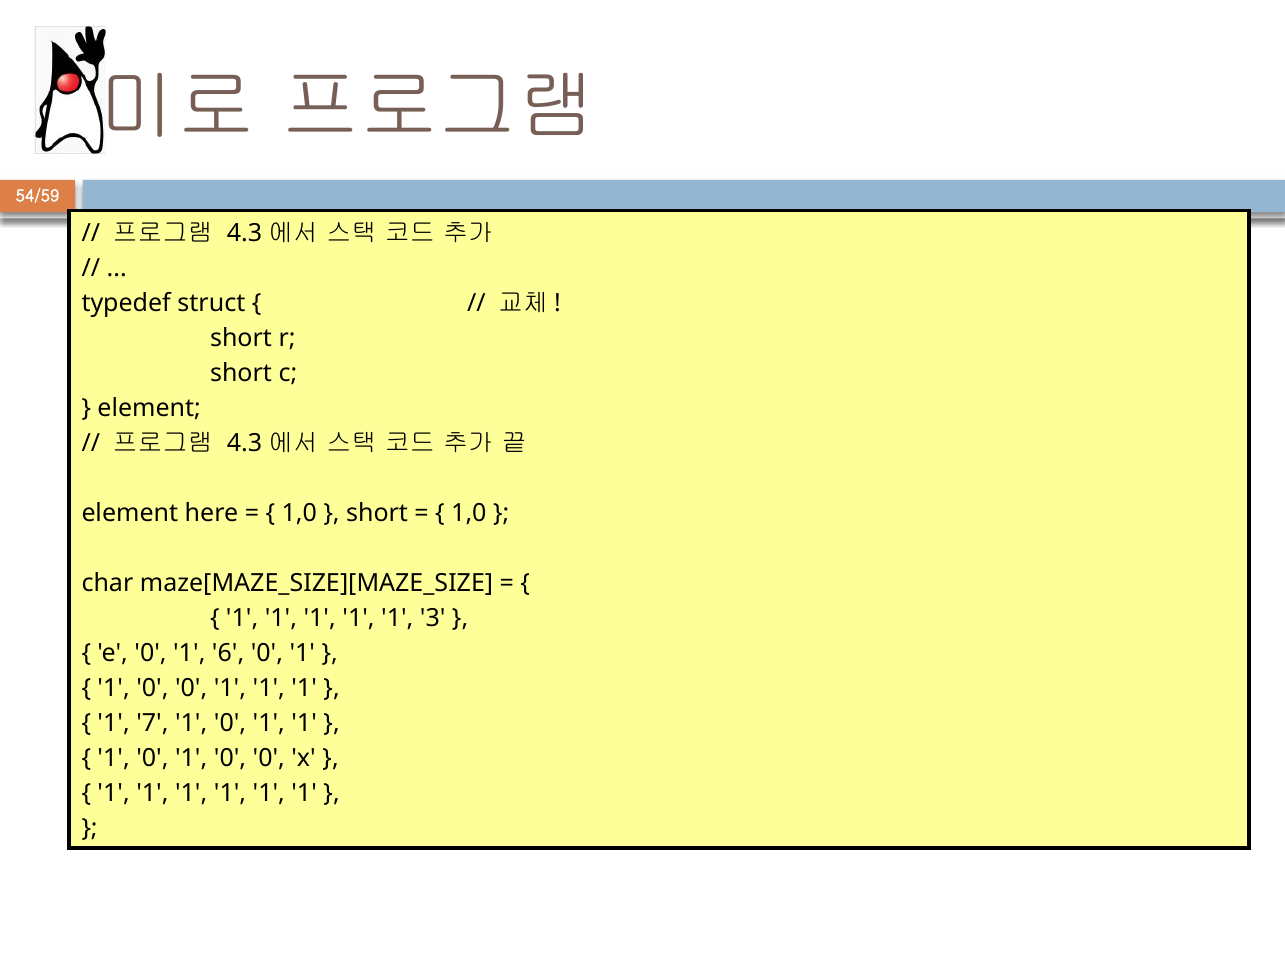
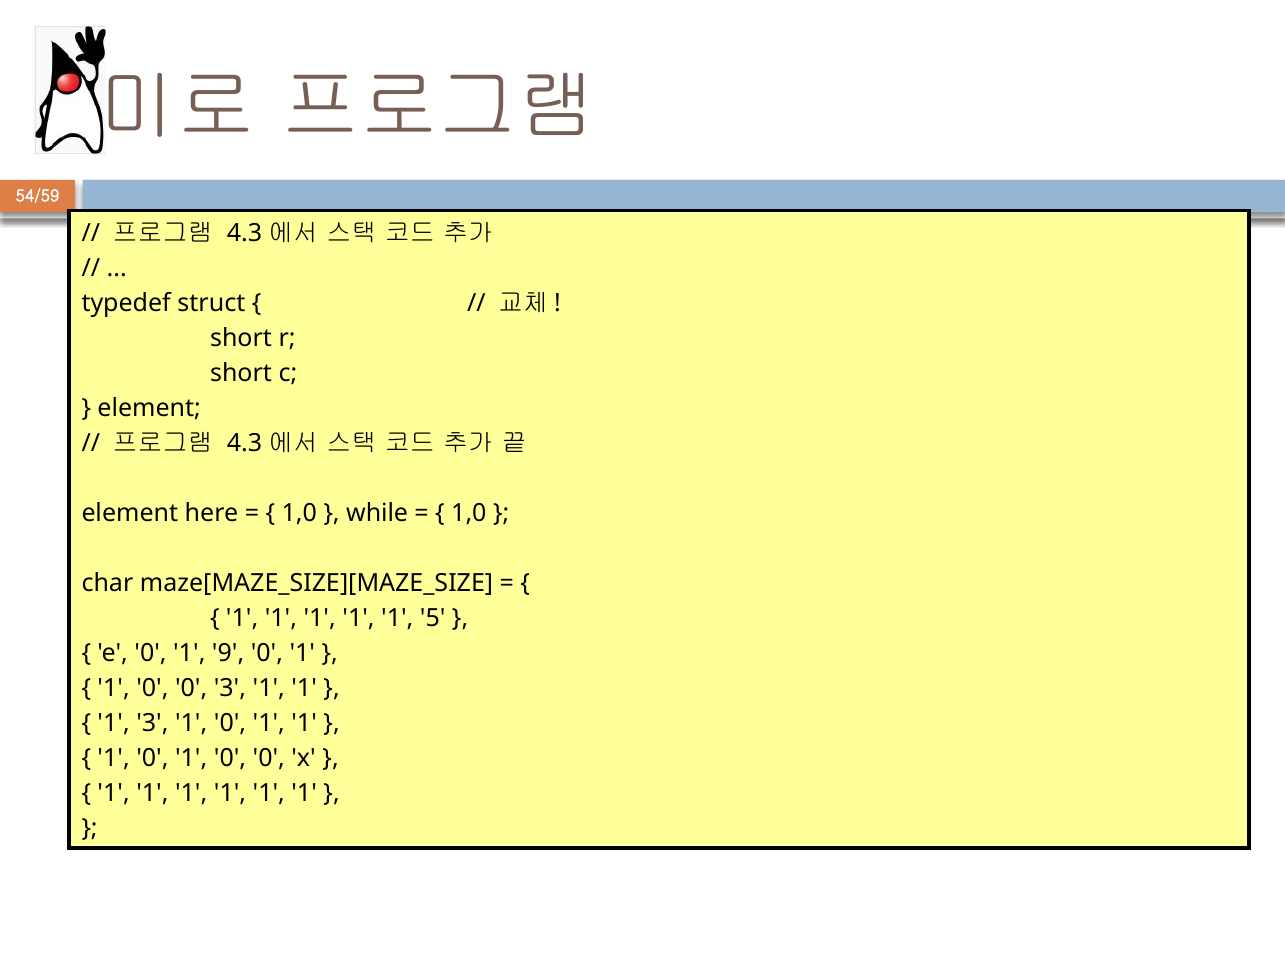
short: short -> while (377, 513)
3: 3 -> 5 (433, 618)
6: 6 -> 9 (228, 653)
0 0 1: 1 -> 3 (230, 688)
1 7: 7 -> 3 (152, 723)
